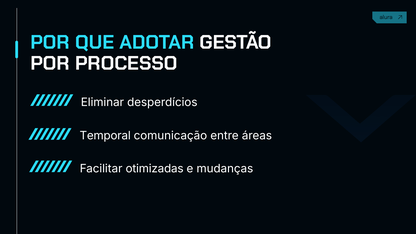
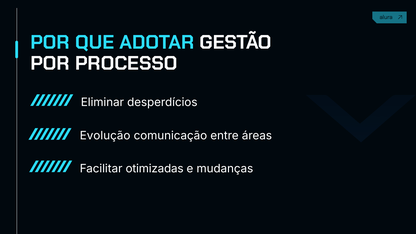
Temporal: Temporal -> Evolução (105, 136)
